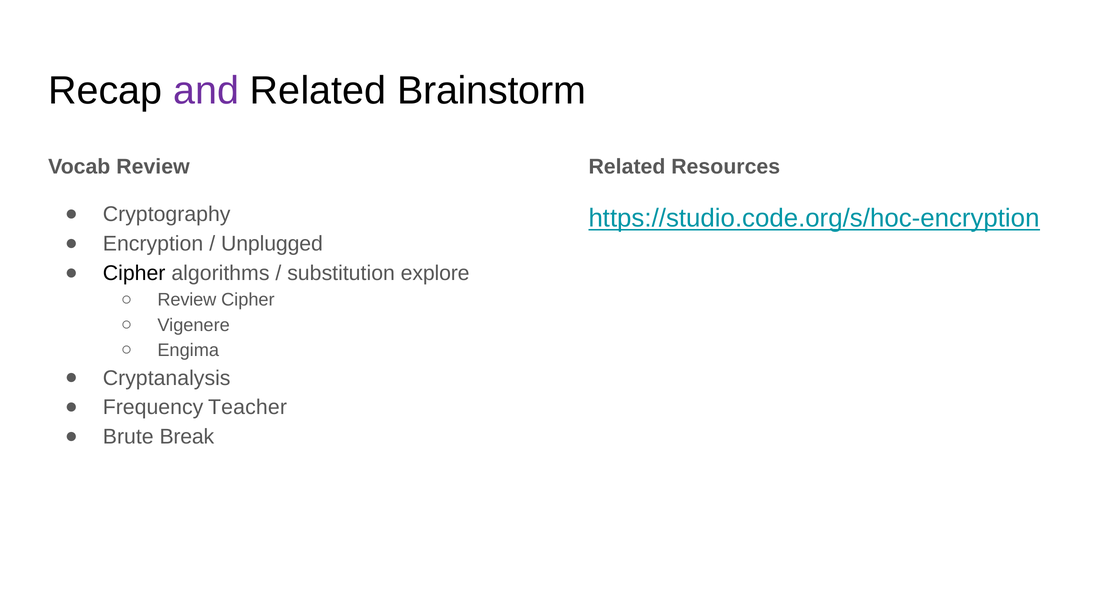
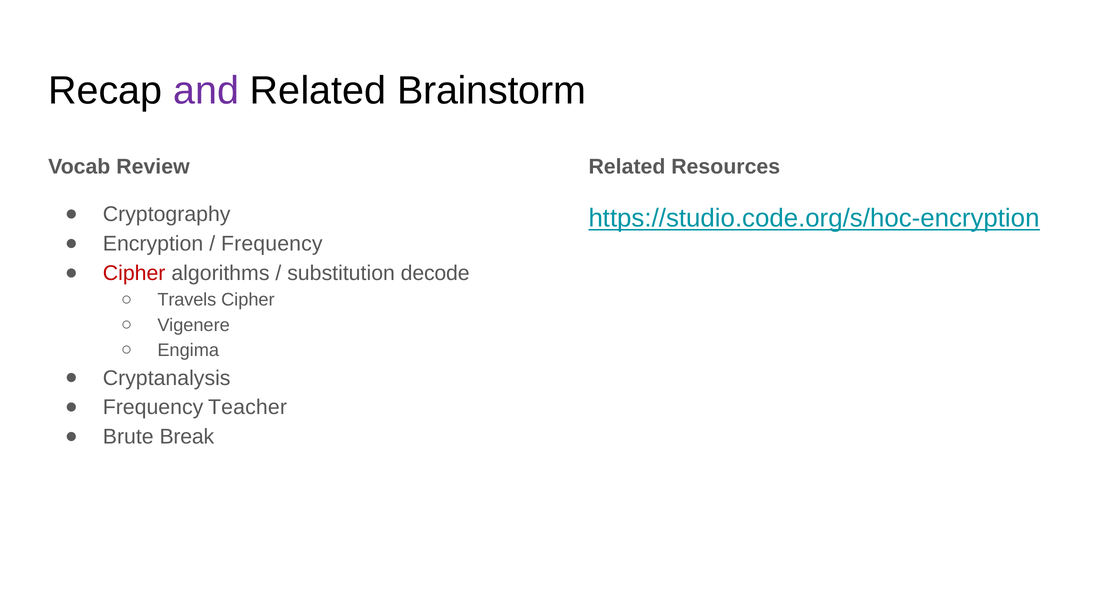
Unplugged: Unplugged -> Frequency (272, 244)
Cipher colour: black -> red (134, 273)
explore: explore -> decode (435, 273)
Review: Review -> Travels (187, 300)
